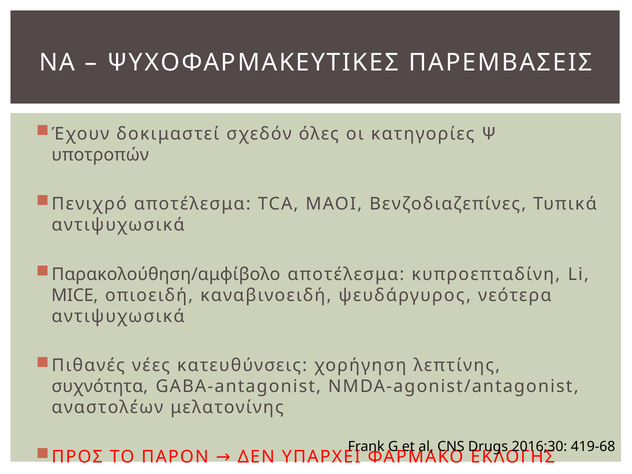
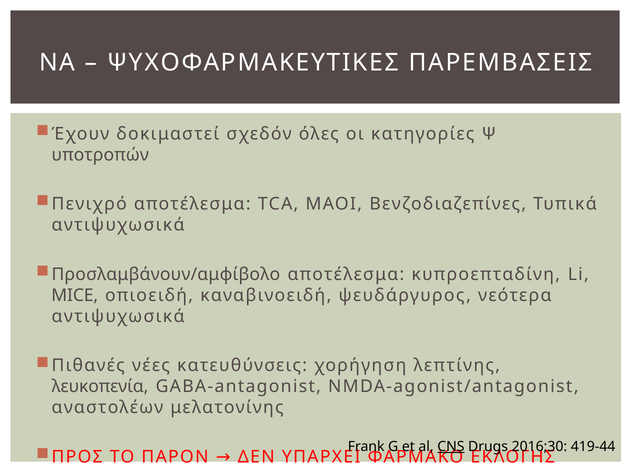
Παρακολούθηση/αμφίβολο: Παρακολούθηση/αμφίβολο -> Προσλαμβάνουν/αμφίβολο (166, 274)
συχνότητα: συχνότητα -> λευκοπενία (100, 387)
CNS underline: none -> present (451, 446)
419-68: 419-68 -> 419-44 (593, 446)
